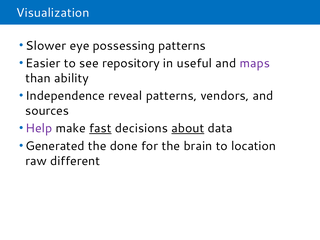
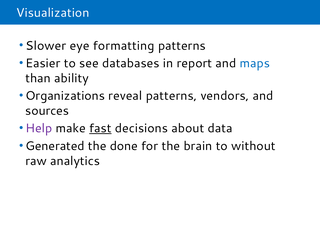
possessing: possessing -> formatting (124, 46)
repository: repository -> databases (131, 63)
useful: useful -> report (194, 63)
maps colour: purple -> blue (255, 63)
Independence: Independence -> Organizations (65, 96)
about underline: present -> none (188, 128)
location: location -> without (253, 146)
different: different -> analytics (75, 161)
